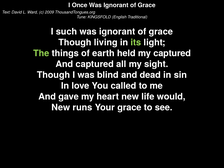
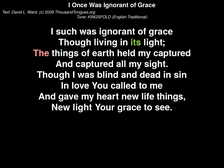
The colour: light green -> pink (41, 53)
life would: would -> things (171, 97)
New runs: runs -> light (82, 107)
